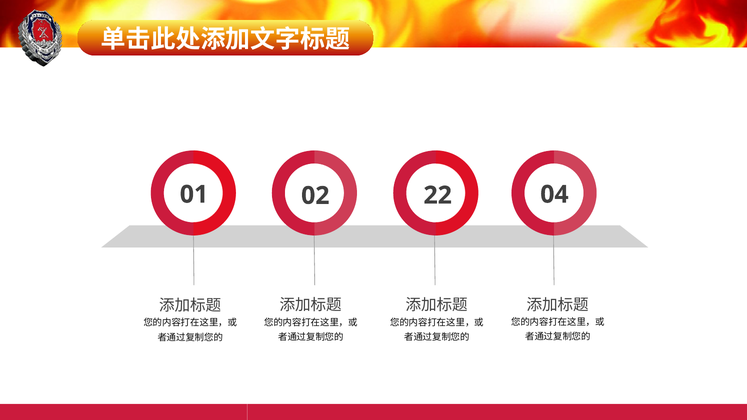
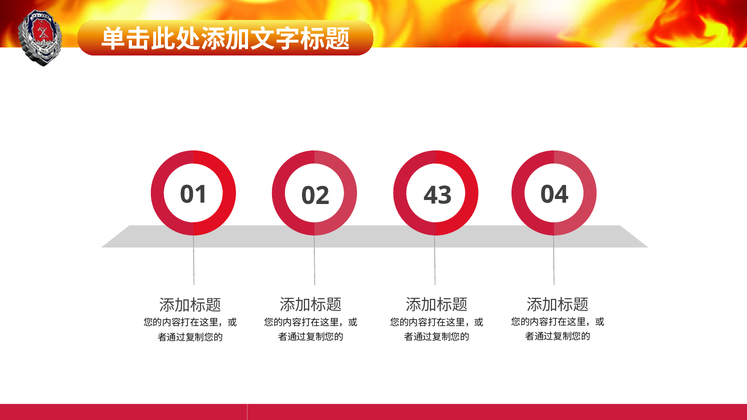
22: 22 -> 43 (438, 195)
